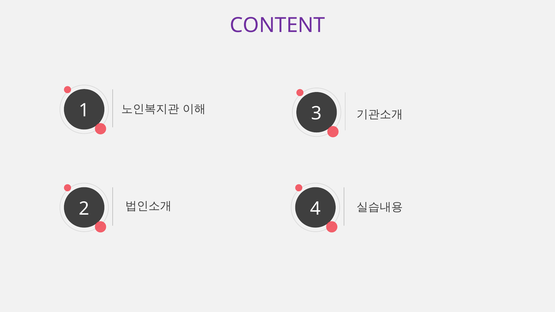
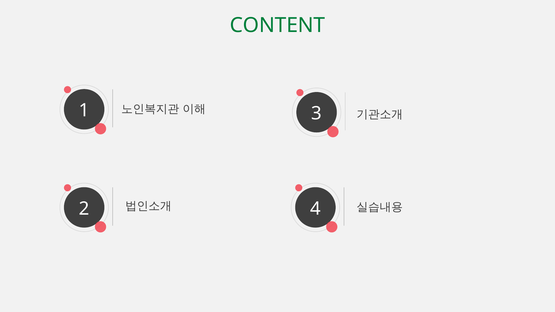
CONTENT colour: purple -> green (278, 25)
